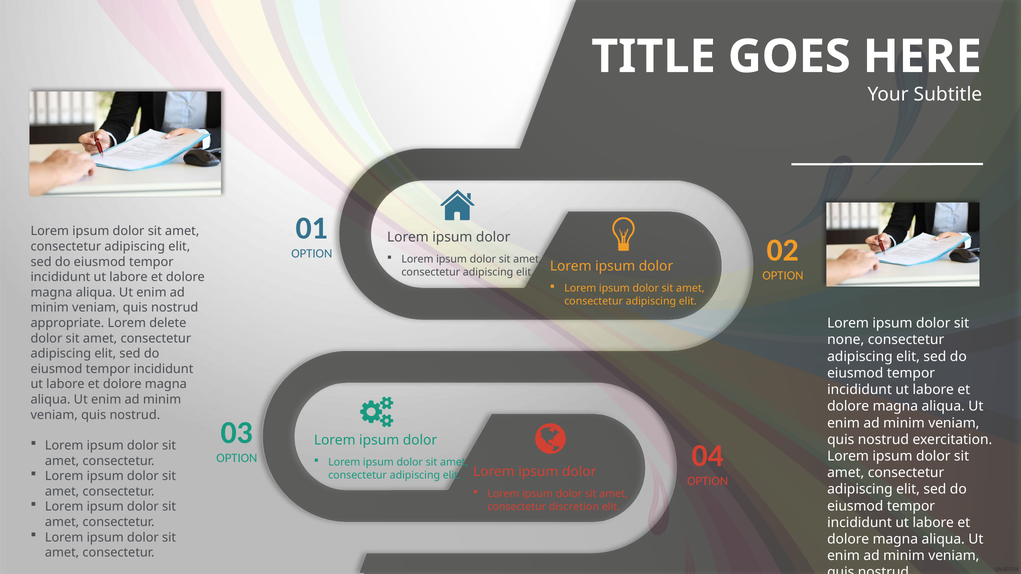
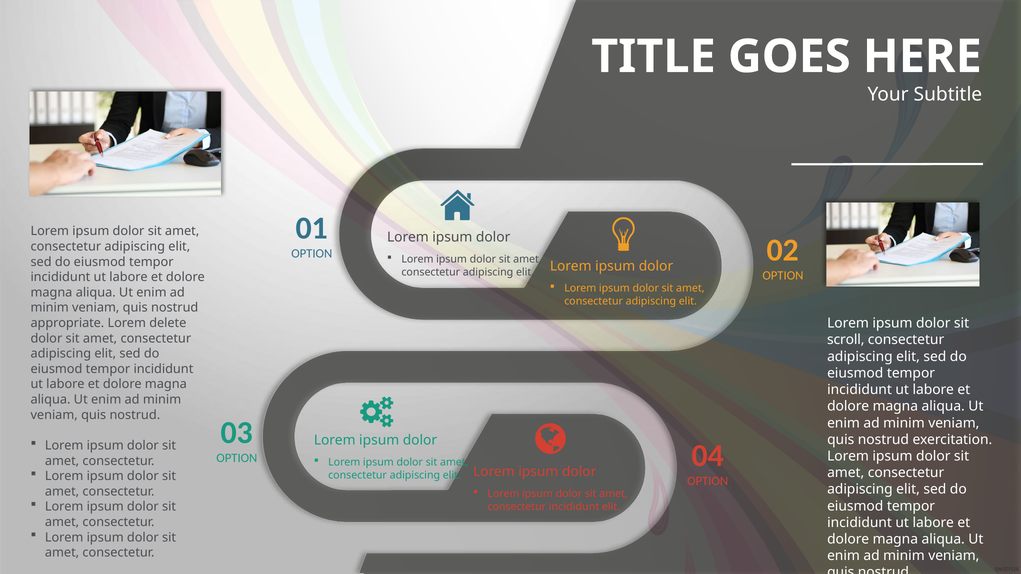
none: none -> scroll (846, 340)
consectetur discretion: discretion -> incididunt (574, 507)
